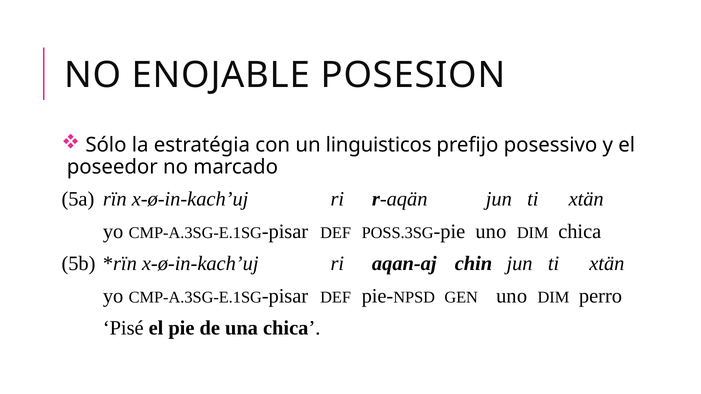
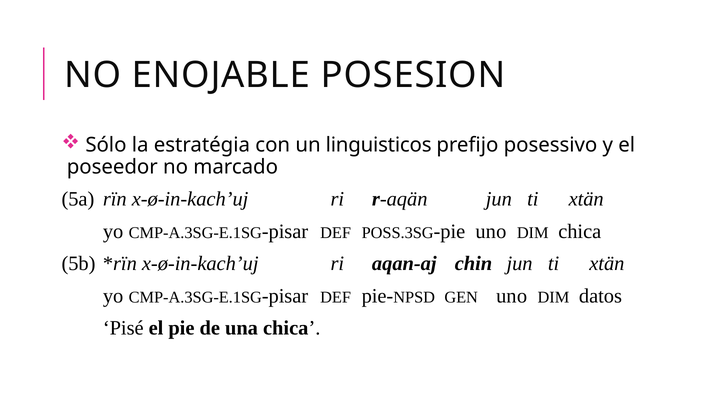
perro: perro -> datos (600, 296)
